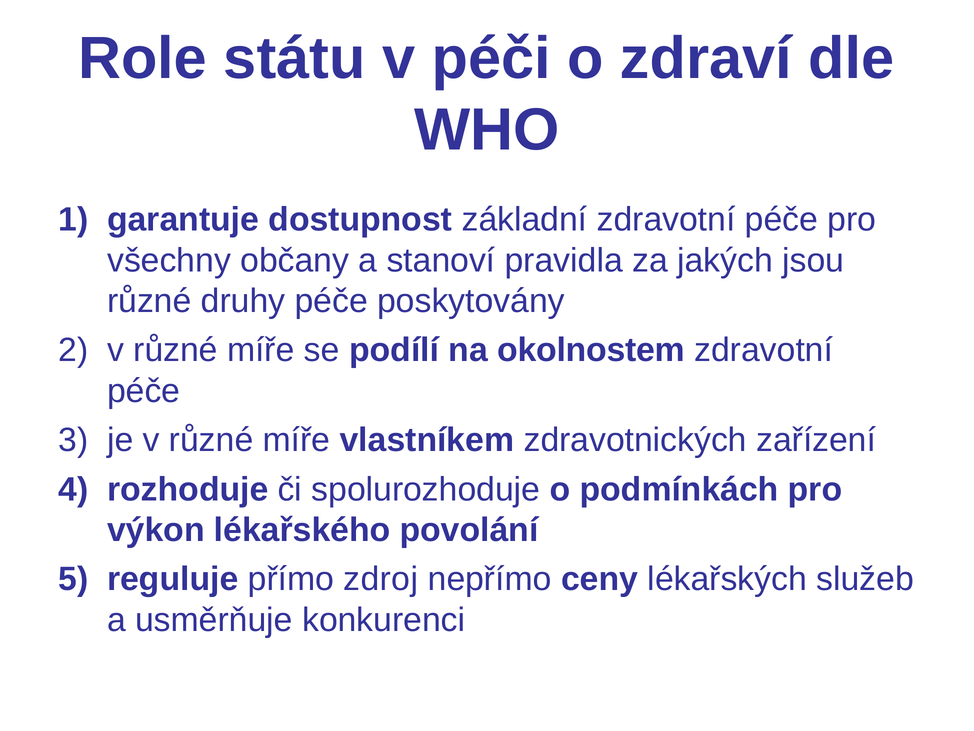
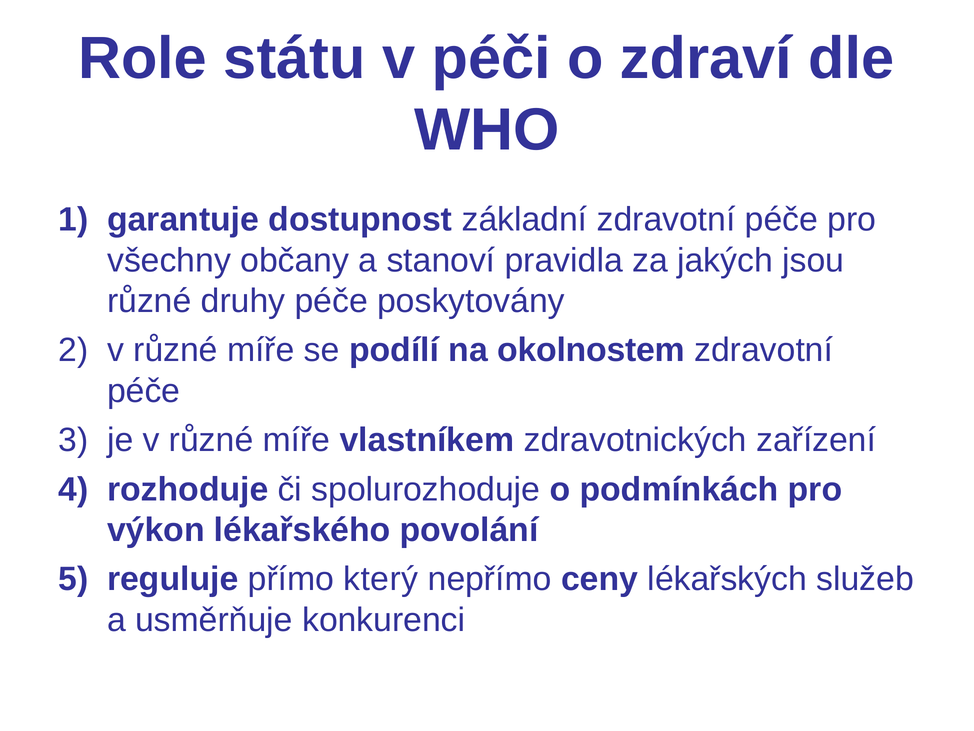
zdroj: zdroj -> který (381, 579)
